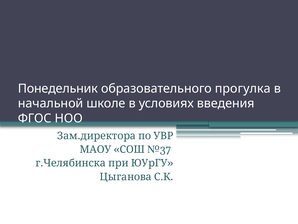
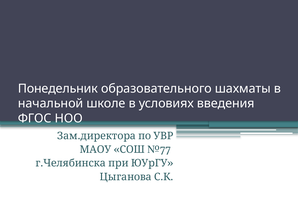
прогулка: прогулка -> шахматы (243, 88)
№37: №37 -> №77 (159, 149)
